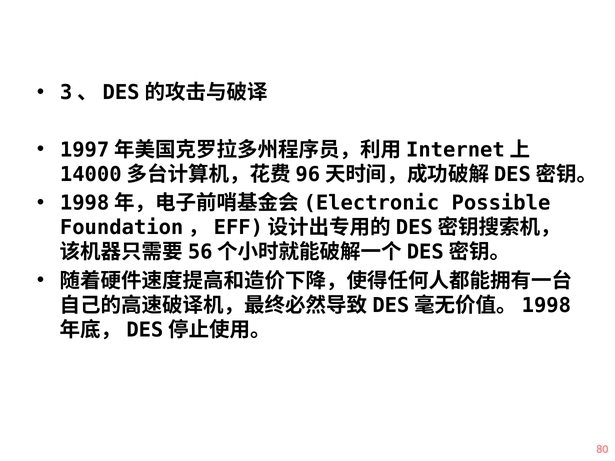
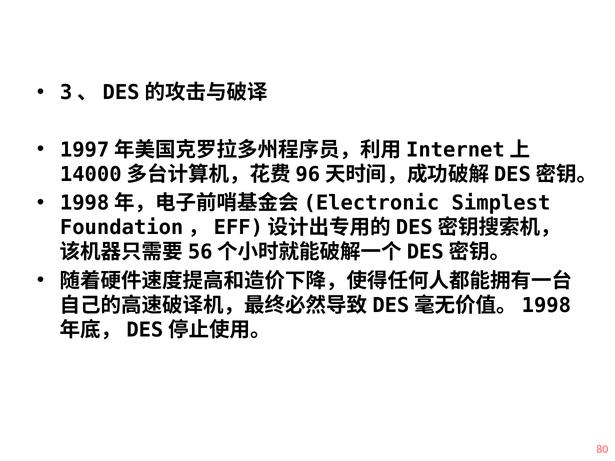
Possible: Possible -> Simplest (501, 203)
